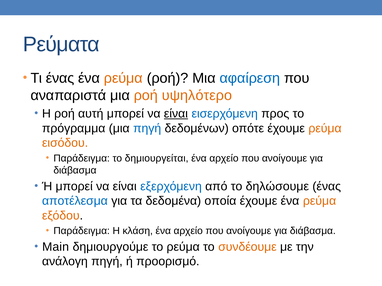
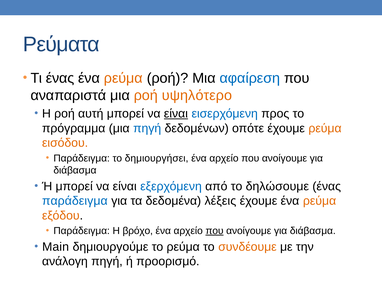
δημιουργείται: δημιουργείται -> δημιουργήσει (157, 158)
αποτέλεσμα: αποτέλεσμα -> παράδειγμα (75, 201)
οποία: οποία -> λέξεις (220, 201)
κλάση: κλάση -> βρόχο (138, 231)
που underline: none -> present (215, 231)
